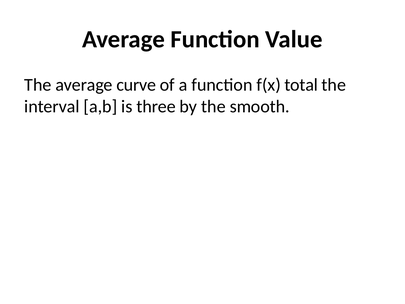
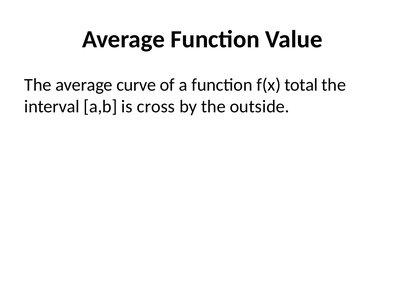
three: three -> cross (156, 107)
smooth: smooth -> outside (260, 107)
